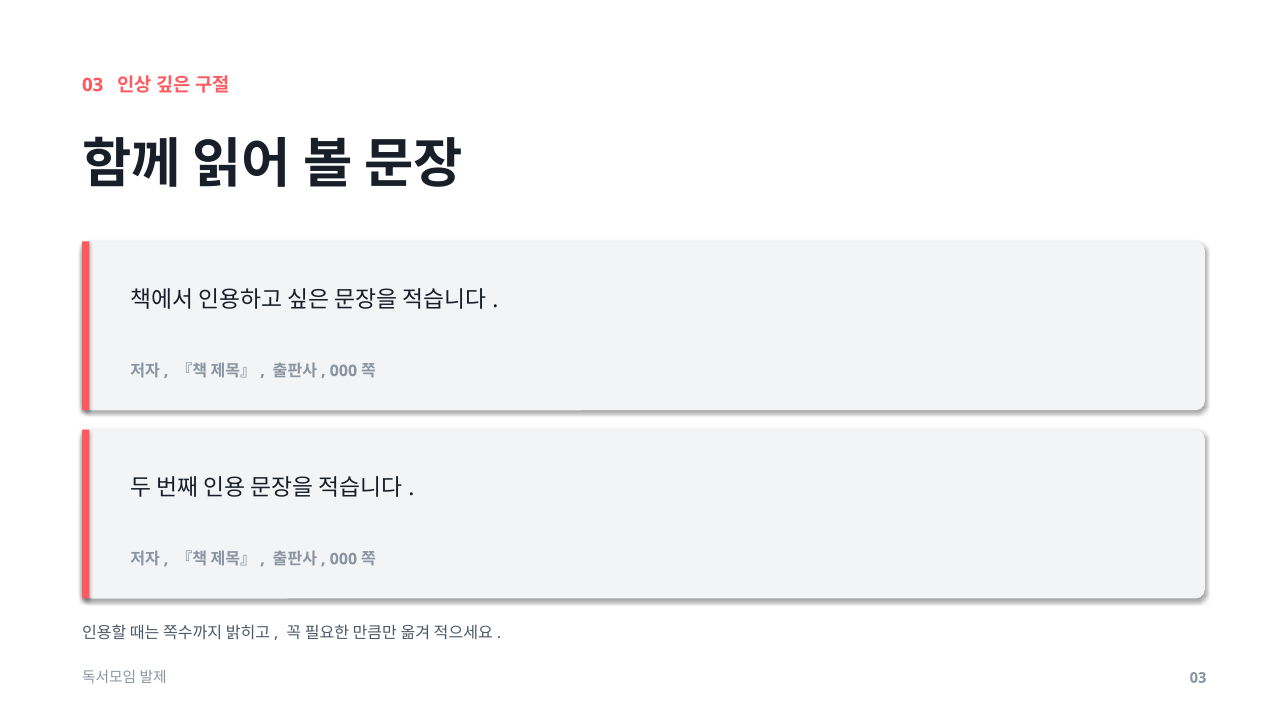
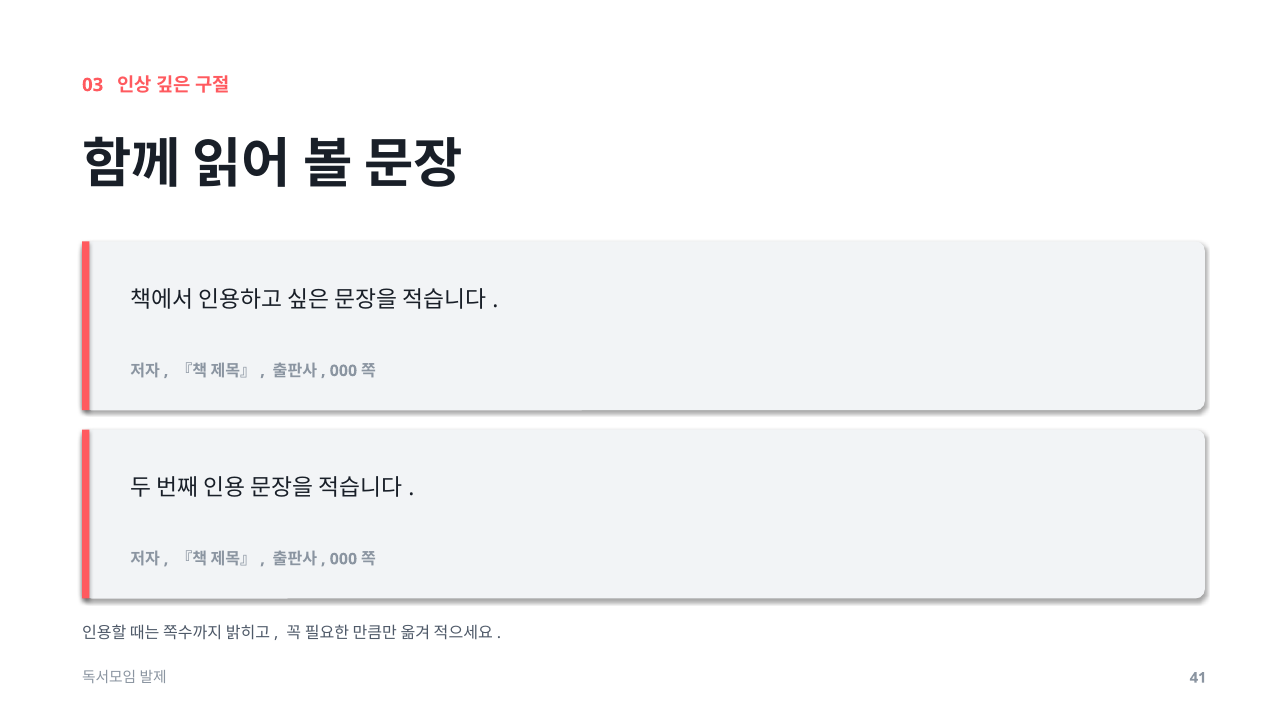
03: 03 -> 41 (1198, 678)
